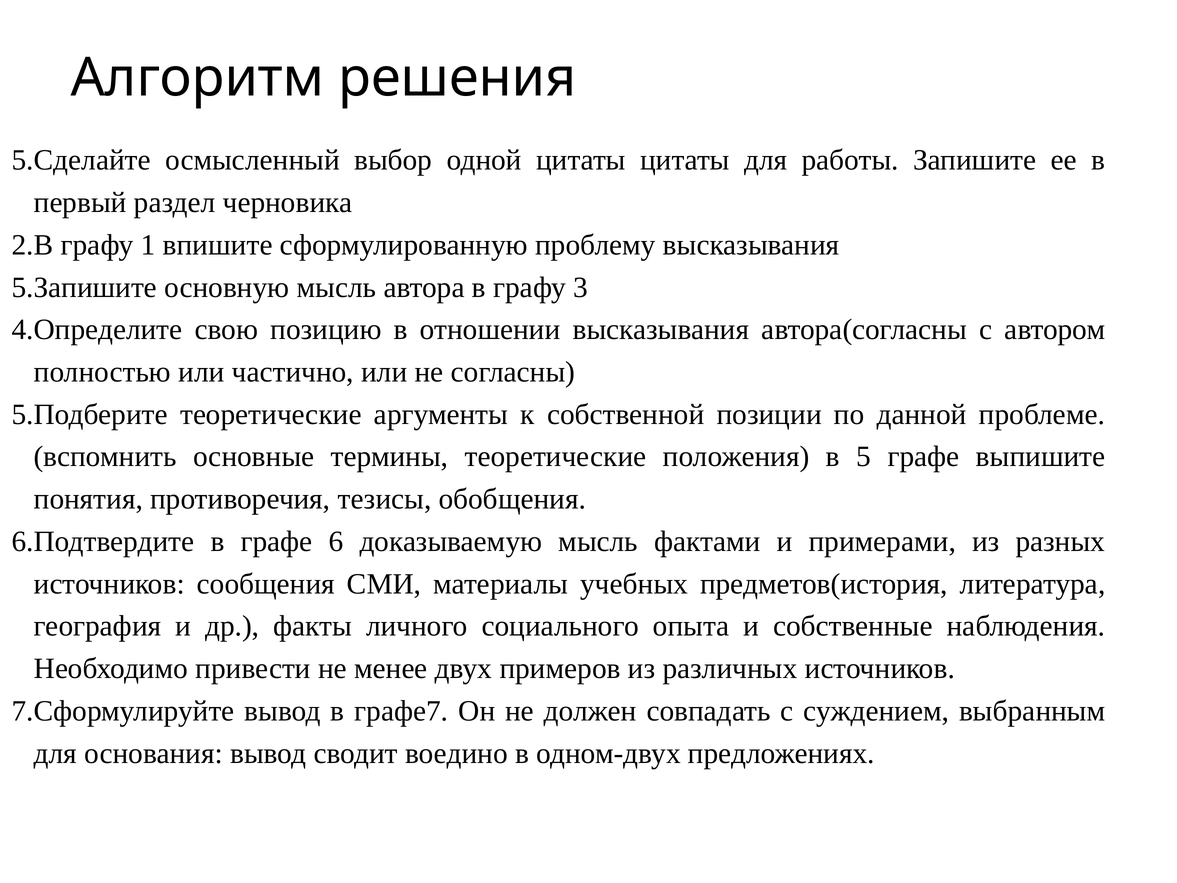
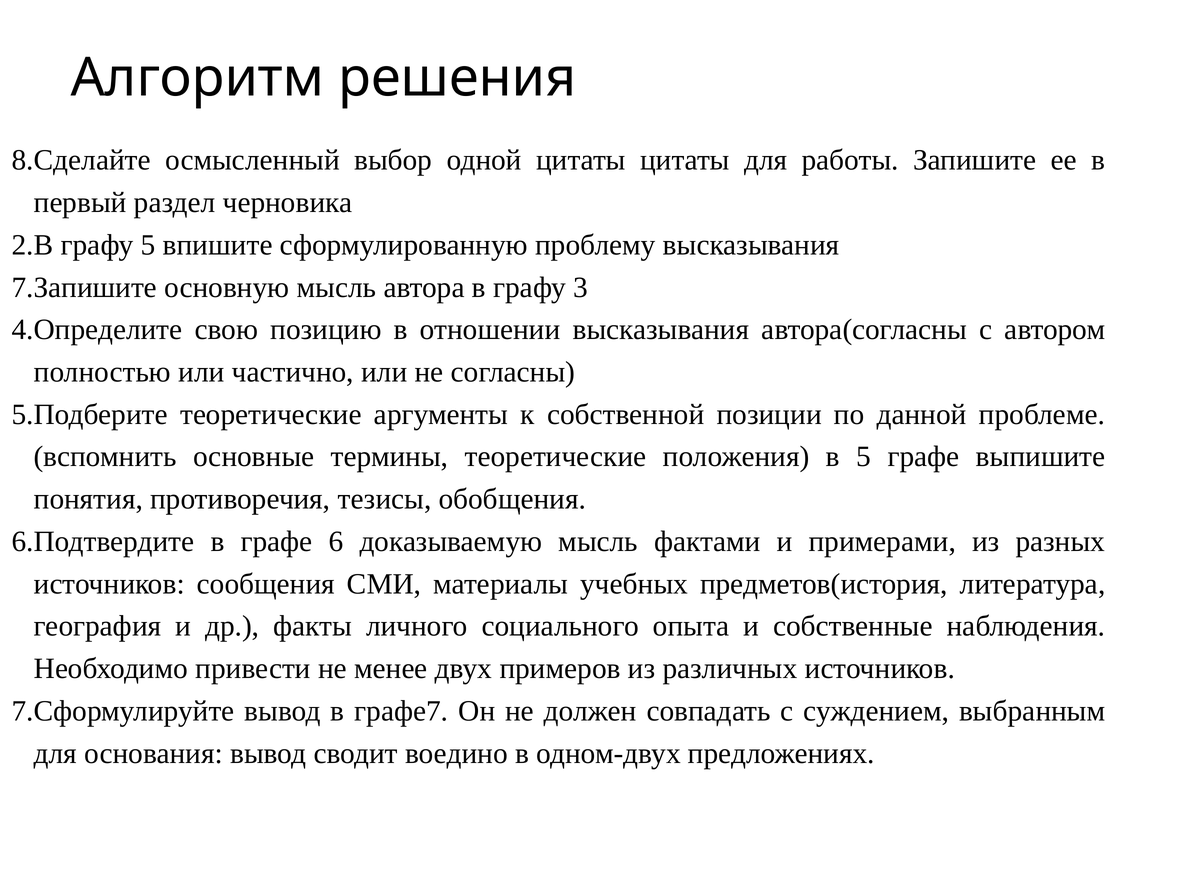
5.Сделайте: 5.Сделайте -> 8.Сделайте (81, 160)
графу 1: 1 -> 5 (148, 245)
5.Запишите: 5.Запишите -> 7.Запишите (84, 287)
